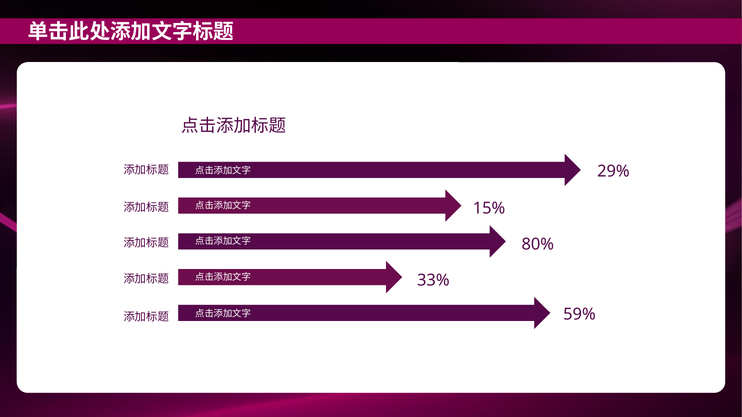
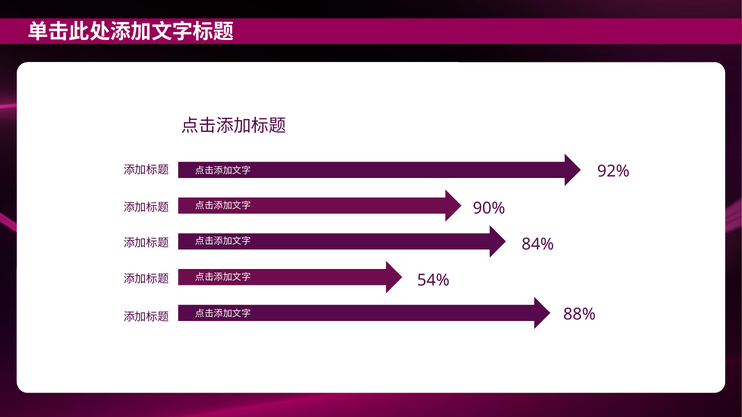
29%: 29% -> 92% (613, 172)
15%: 15% -> 90% (489, 209)
80%: 80% -> 84% (538, 245)
33%: 33% -> 54% (433, 281)
59%: 59% -> 88% (579, 315)
